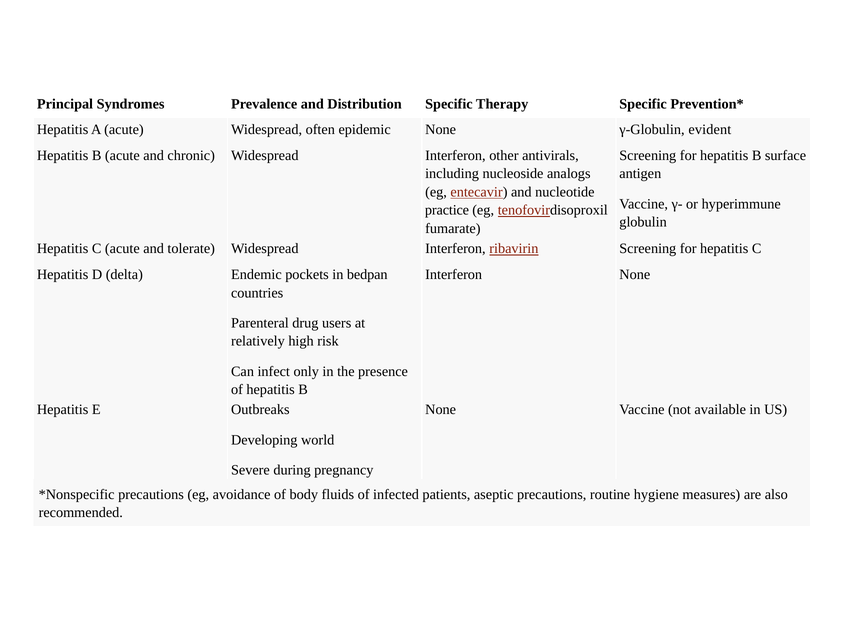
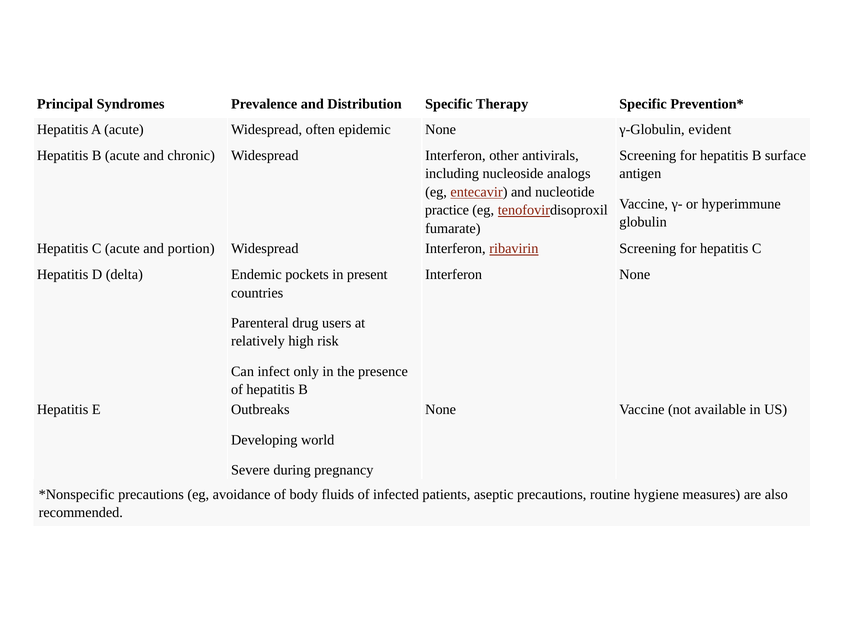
tolerate: tolerate -> portion (191, 248)
bedpan: bedpan -> present (367, 274)
